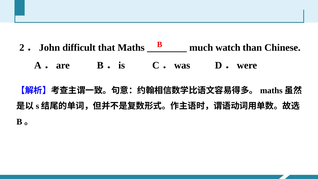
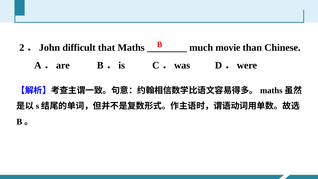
watch: watch -> movie (228, 47)
